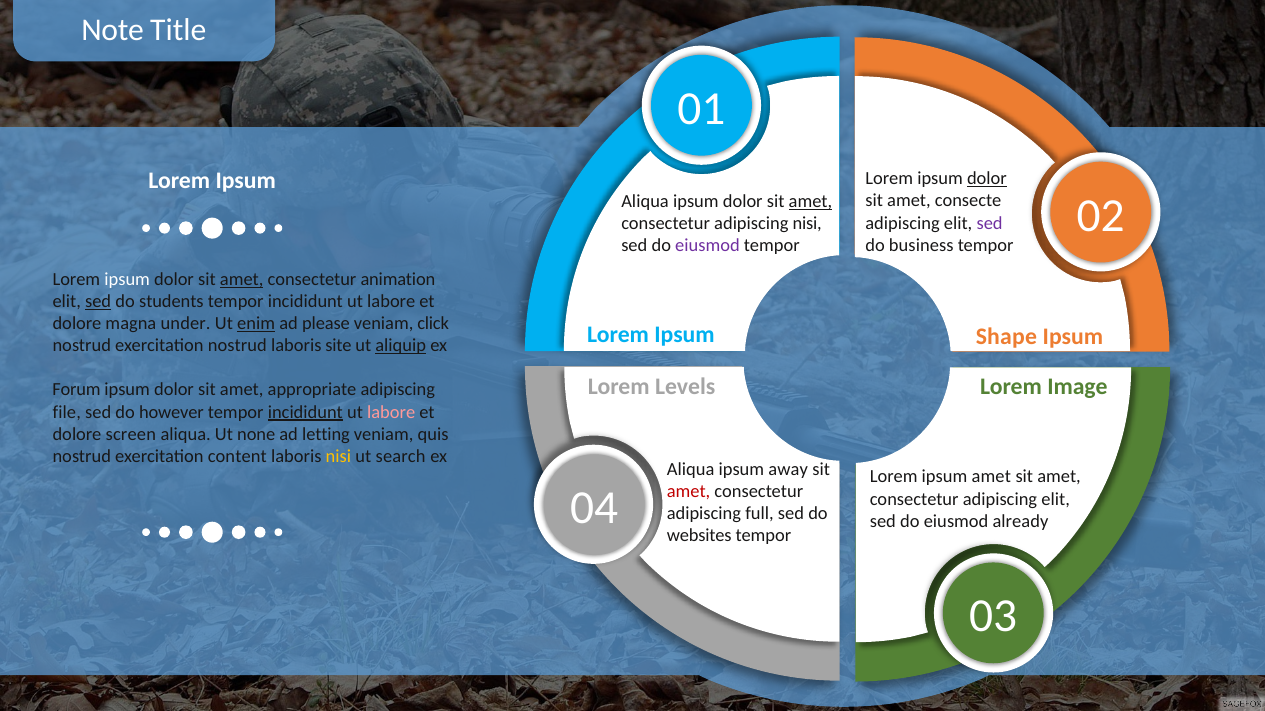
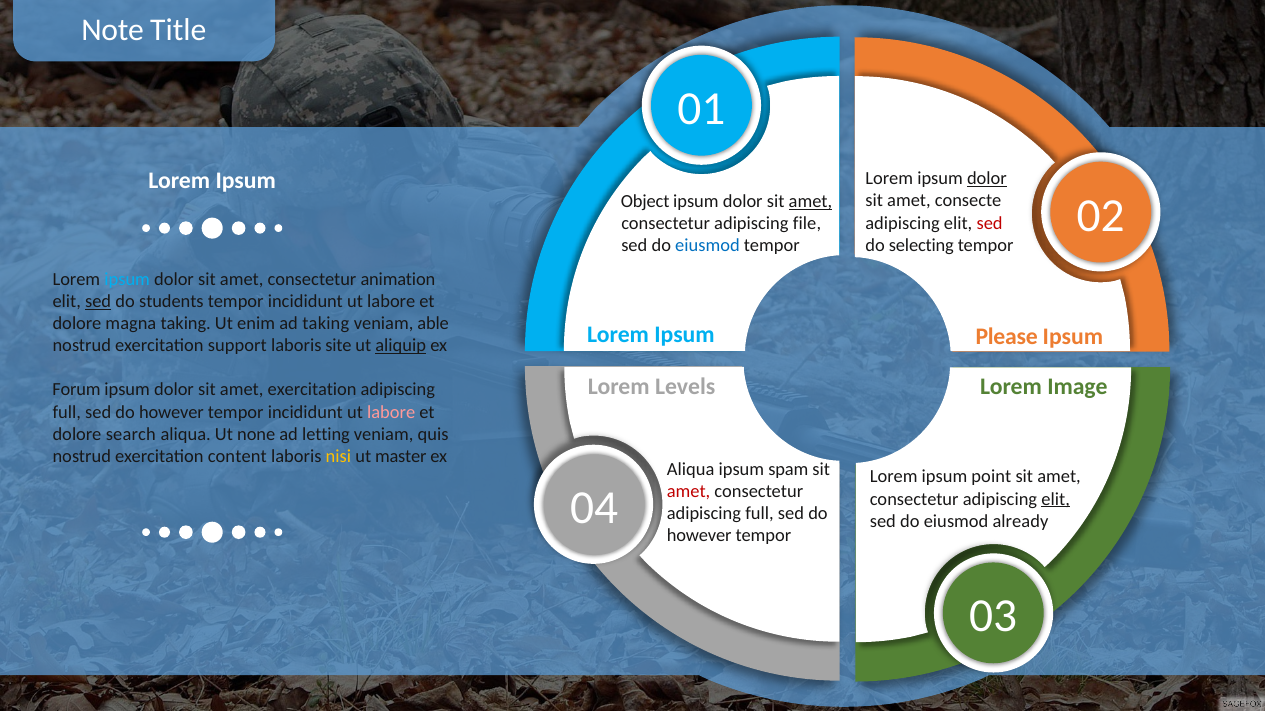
Aliqua: Aliqua -> Object (645, 202)
sed colour: purple -> red (990, 223)
adipiscing nisi: nisi -> file (807, 224)
business: business -> selecting (921, 245)
eiusmod colour: purple -> blue (707, 246)
ipsum colour: white -> light blue (127, 279)
amet underline: present -> none (242, 279)
magna under: under -> taking (186, 324)
enim underline: present -> none (256, 324)
ad please: please -> taking (326, 324)
click: click -> able (433, 324)
Shape: Shape -> Please (1007, 337)
exercitation nostrud: nostrud -> support (237, 346)
amet appropriate: appropriate -> exercitation (312, 390)
file: file -> full (67, 412)
incididunt underline: present -> none (305, 412)
screen: screen -> search (131, 435)
search: search -> master (401, 457)
away: away -> spam (788, 470)
ipsum amet: amet -> point (991, 477)
elit underline: none -> present (1056, 499)
websites: websites -> however (699, 536)
